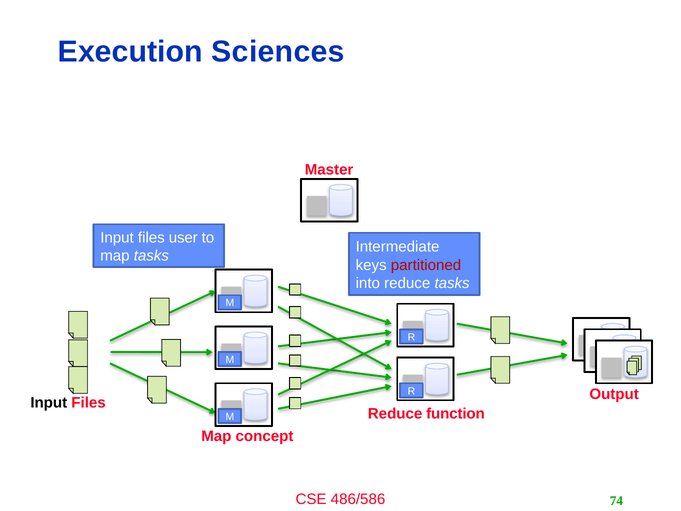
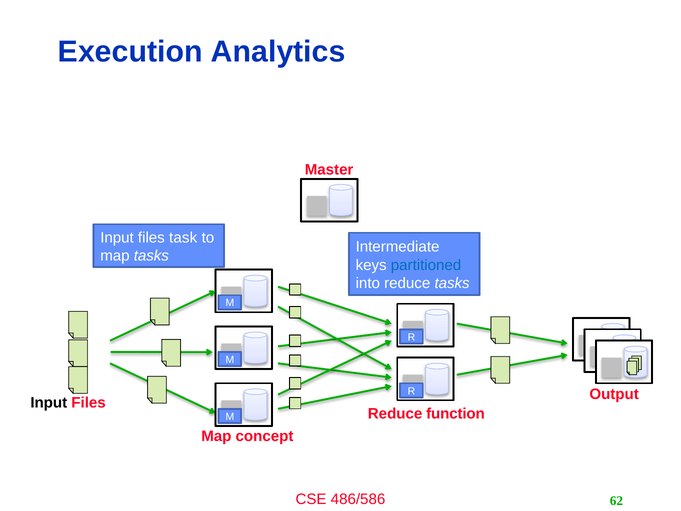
Sciences: Sciences -> Analytics (278, 52)
user: user -> task (183, 237)
partitioned colour: red -> blue (426, 265)
74: 74 -> 62 (616, 501)
